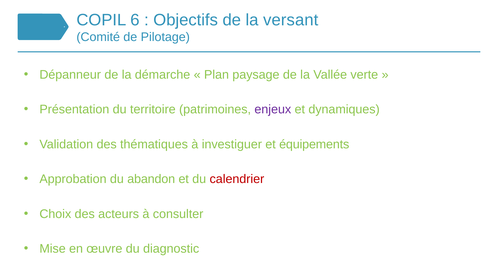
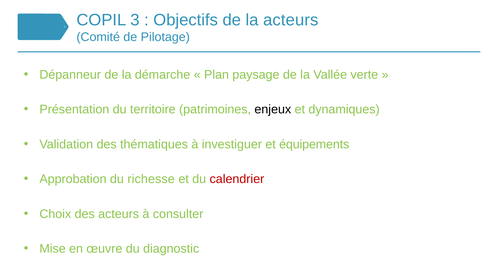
6: 6 -> 3 (135, 20)
la versant: versant -> acteurs (291, 20)
enjeux colour: purple -> black (273, 110)
abandon: abandon -> richesse (151, 179)
